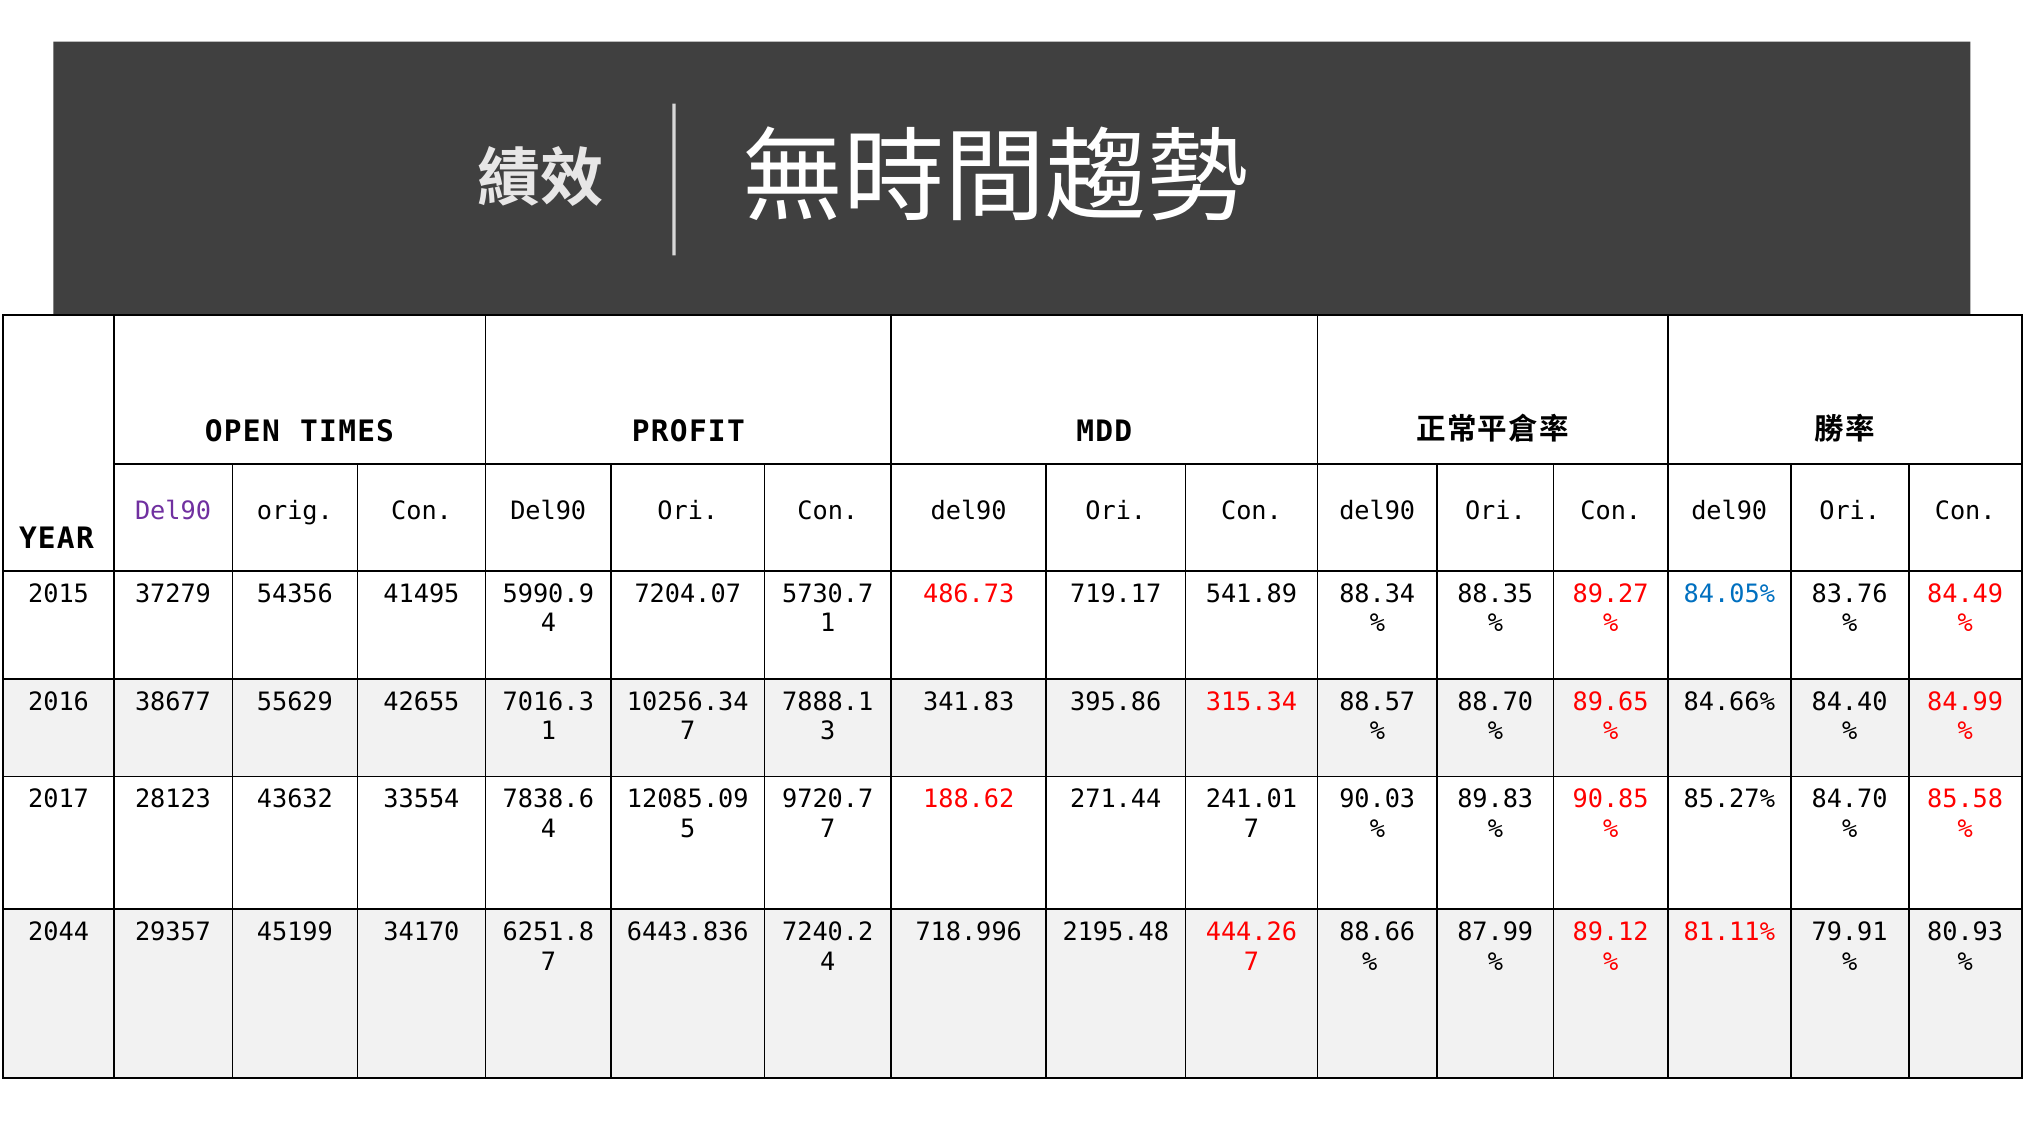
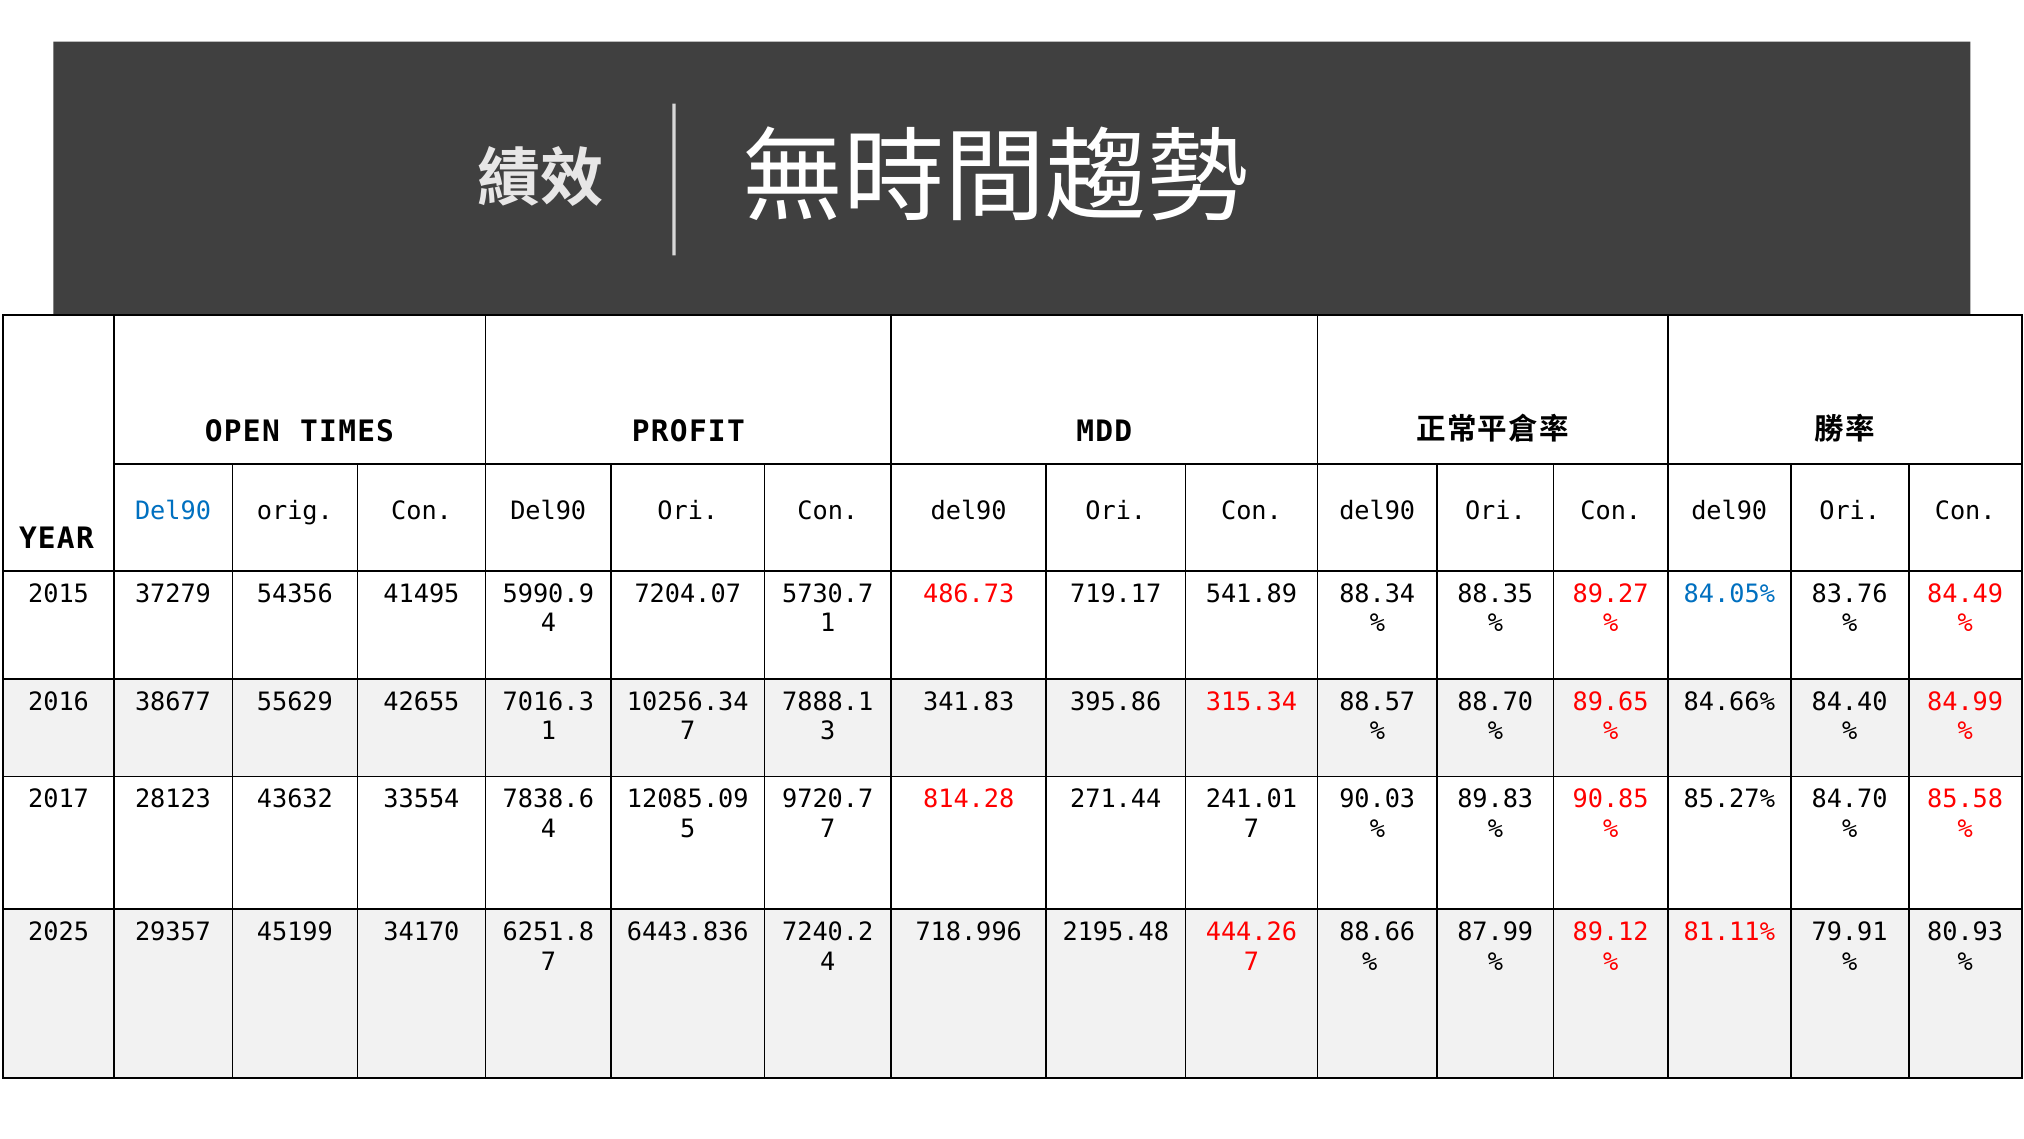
Del90 colour: purple -> blue (173, 511)
188.62: 188.62 -> 814.28 (969, 799)
2044: 2044 -> 2025 (59, 932)
